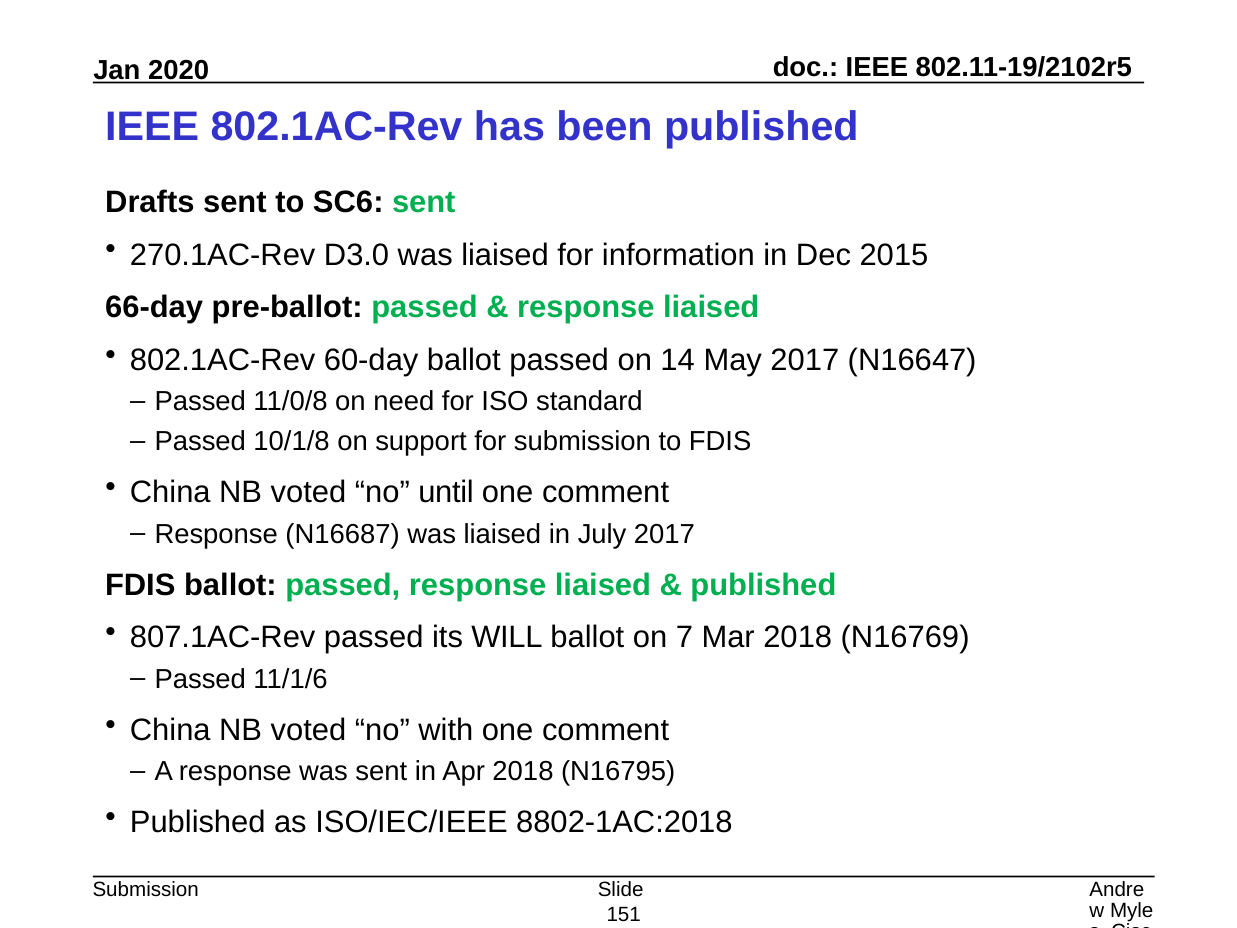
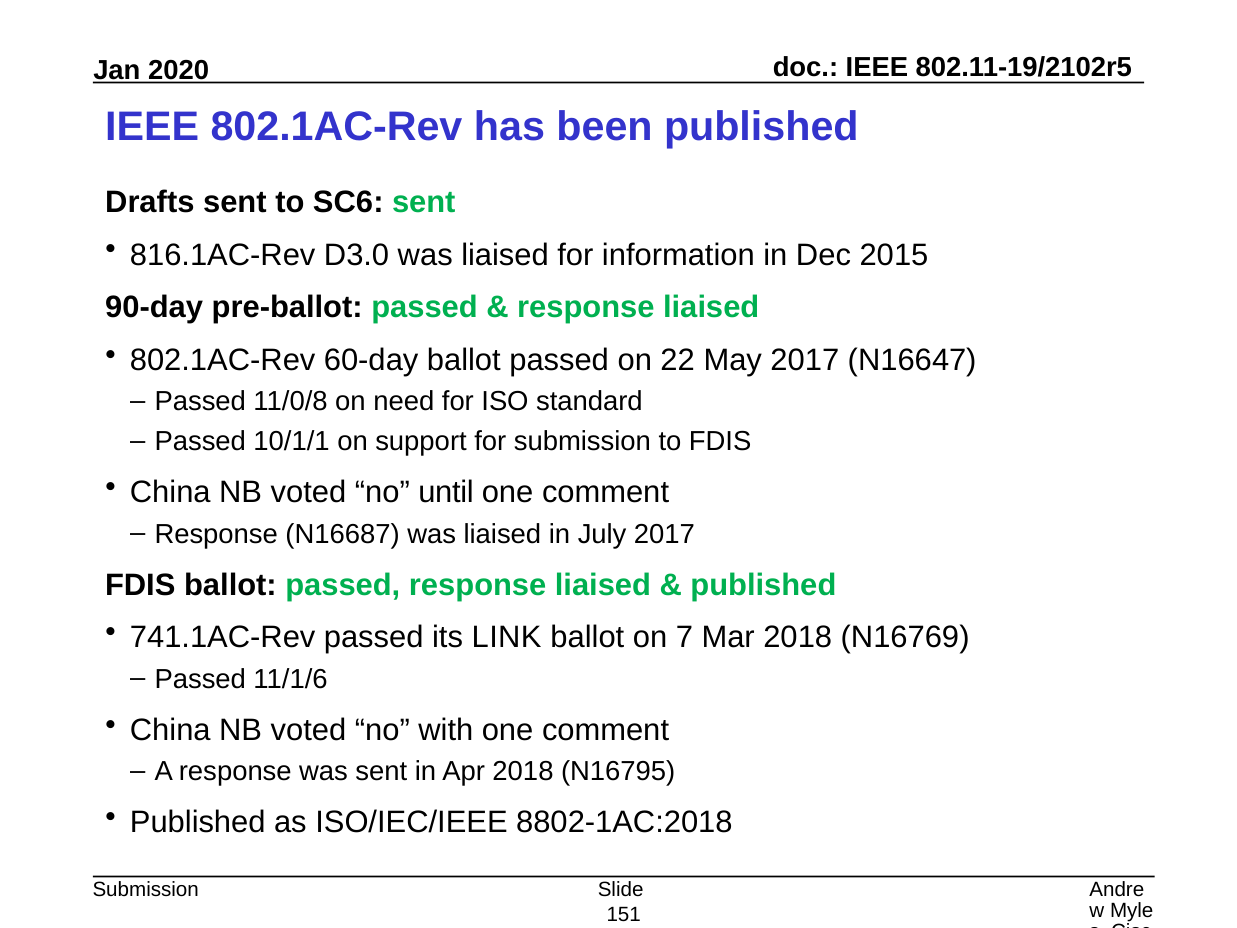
270.1AC-Rev: 270.1AC-Rev -> 816.1AC-Rev (223, 255)
66-day: 66-day -> 90-day (154, 307)
14: 14 -> 22 (678, 360)
10/1/8: 10/1/8 -> 10/1/1 (292, 441)
807.1AC-Rev: 807.1AC-Rev -> 741.1AC-Rev (223, 637)
WILL: WILL -> LINK (507, 637)
